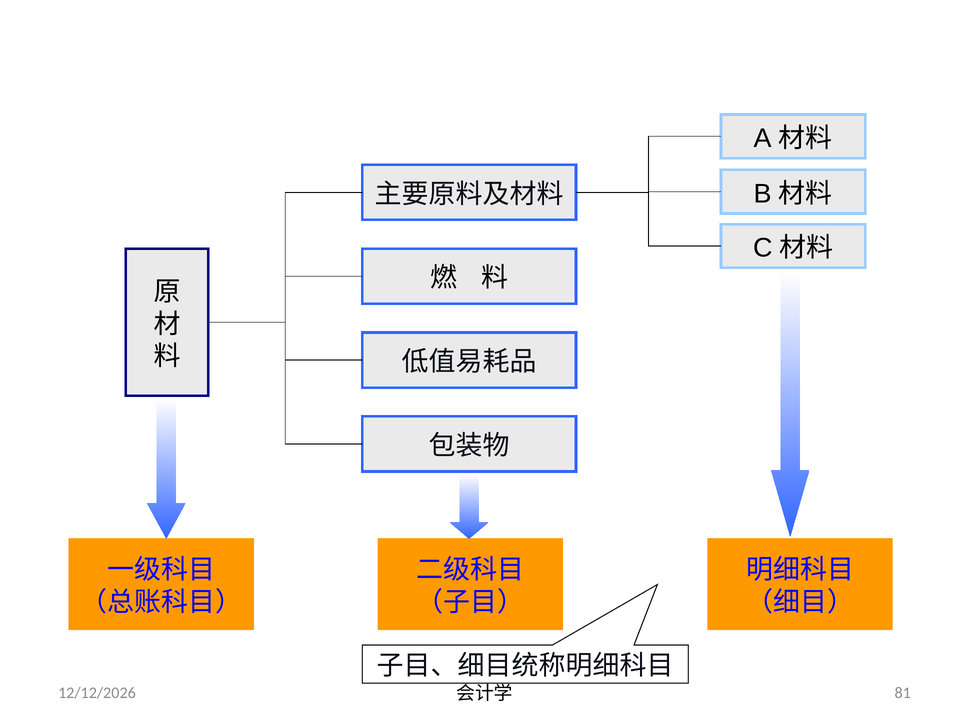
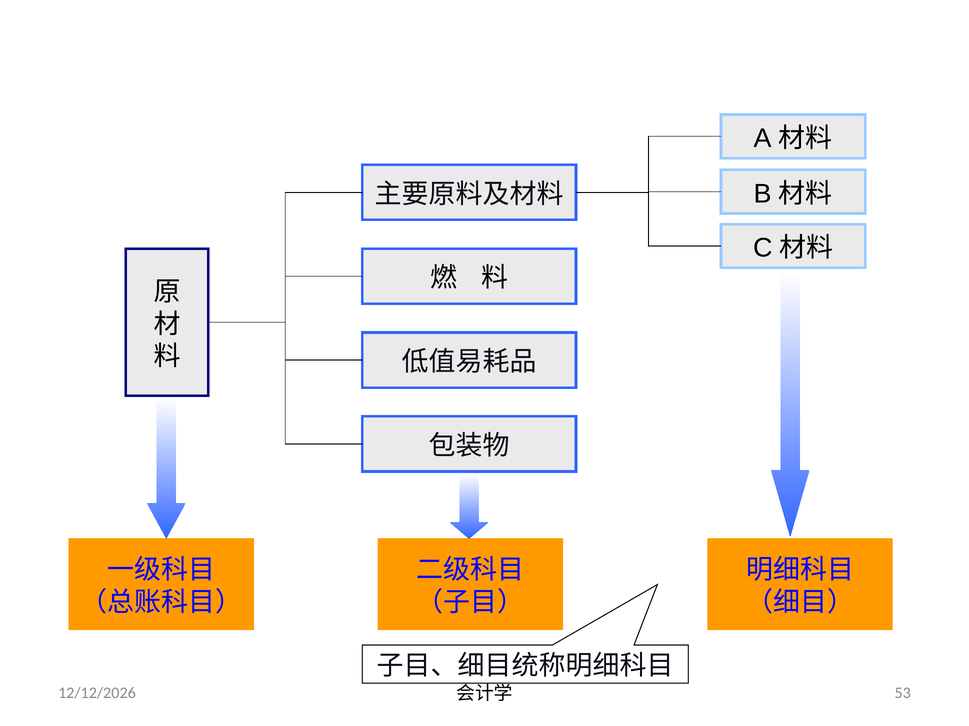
81: 81 -> 53 (903, 694)
